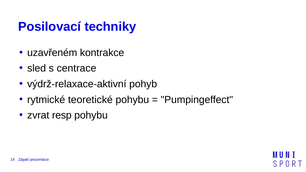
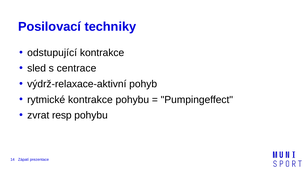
uzavřeném: uzavřeném -> odstupující (52, 53)
rytmické teoretické: teoretické -> kontrakce (90, 100)
